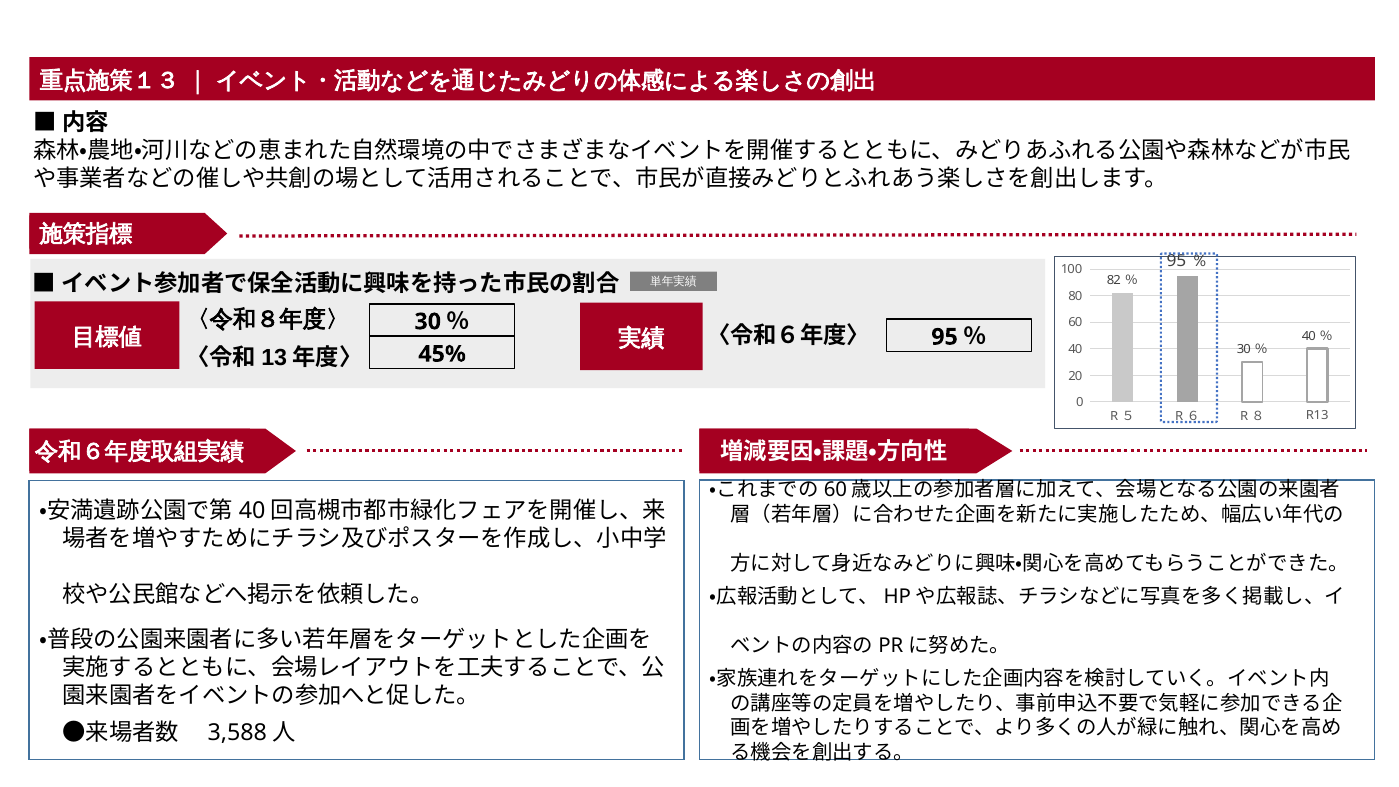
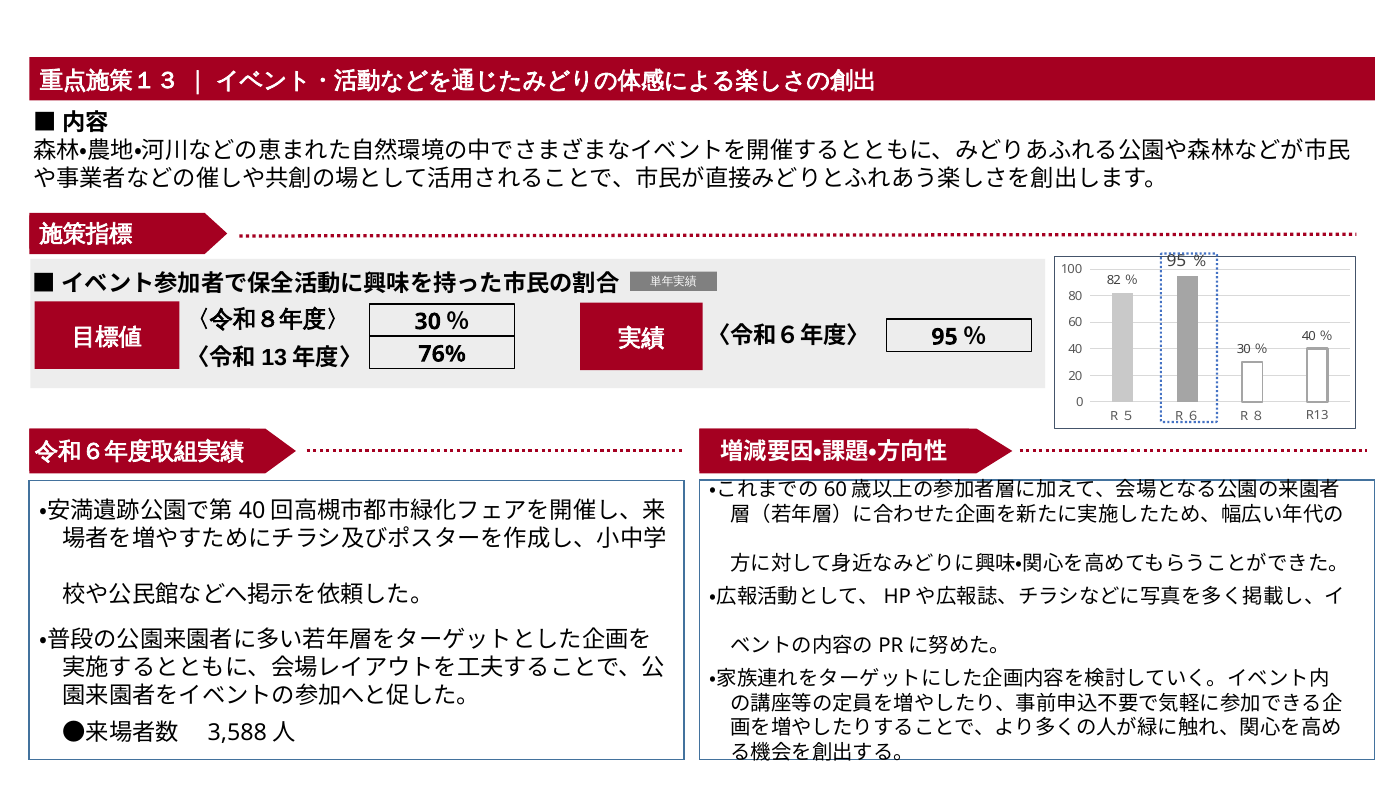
45%: 45% -> 76% (442, 354)
